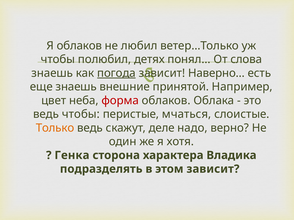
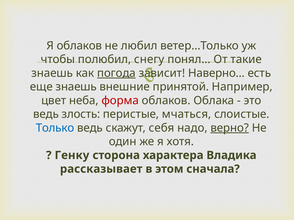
детях: детях -> снегу (149, 60)
слова: слова -> такие (246, 60)
ведь чтобы: чтобы -> злость (81, 114)
Только colour: orange -> blue (55, 128)
деле: деле -> себя (162, 128)
верно underline: none -> present (230, 128)
Генка: Генка -> Генку (72, 156)
подразделять: подразделять -> рассказывает (101, 169)
этом зависит: зависит -> сначала (213, 169)
